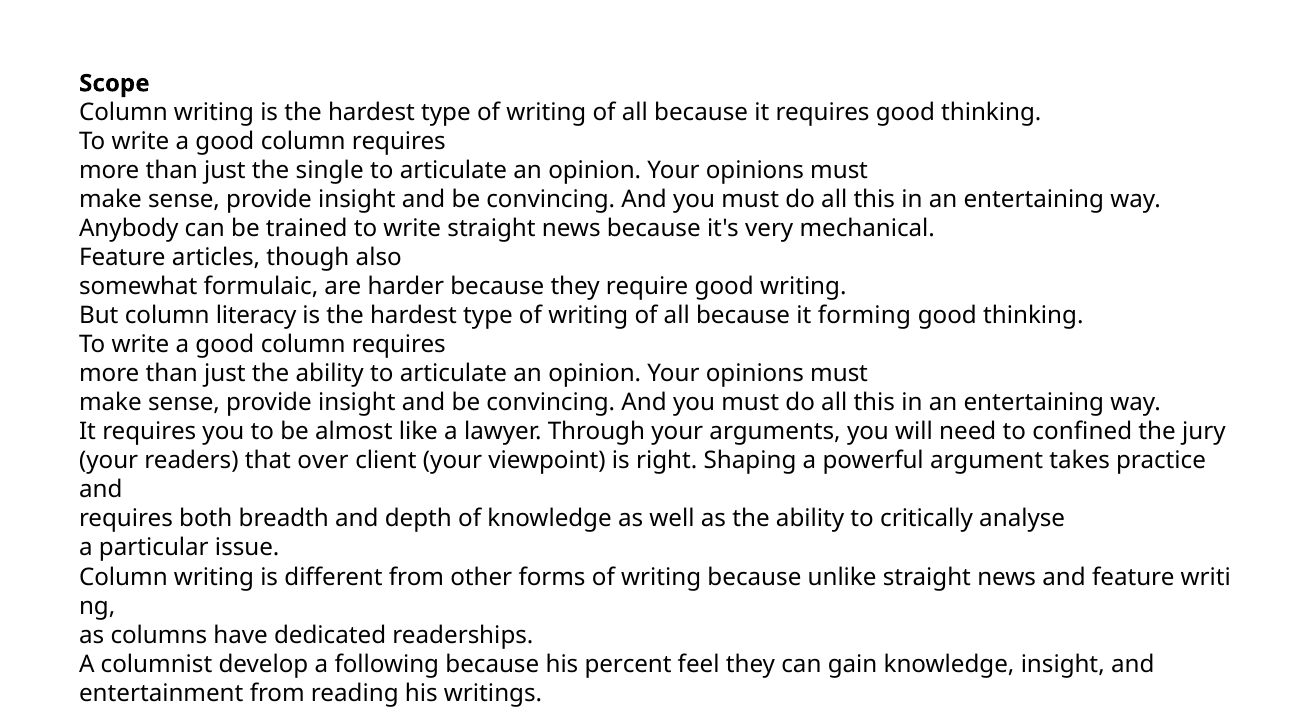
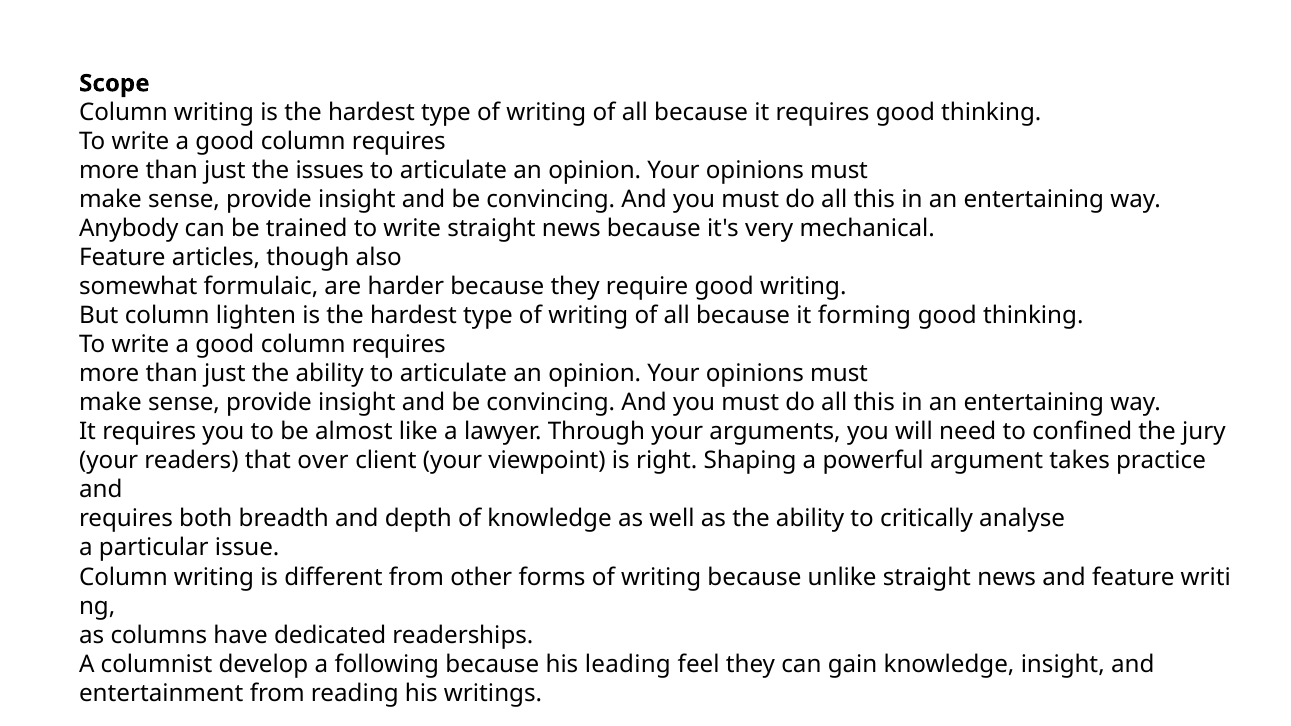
single: single -> issues (330, 171)
literacy: literacy -> lighten (256, 316)
percent: percent -> leading (628, 664)
